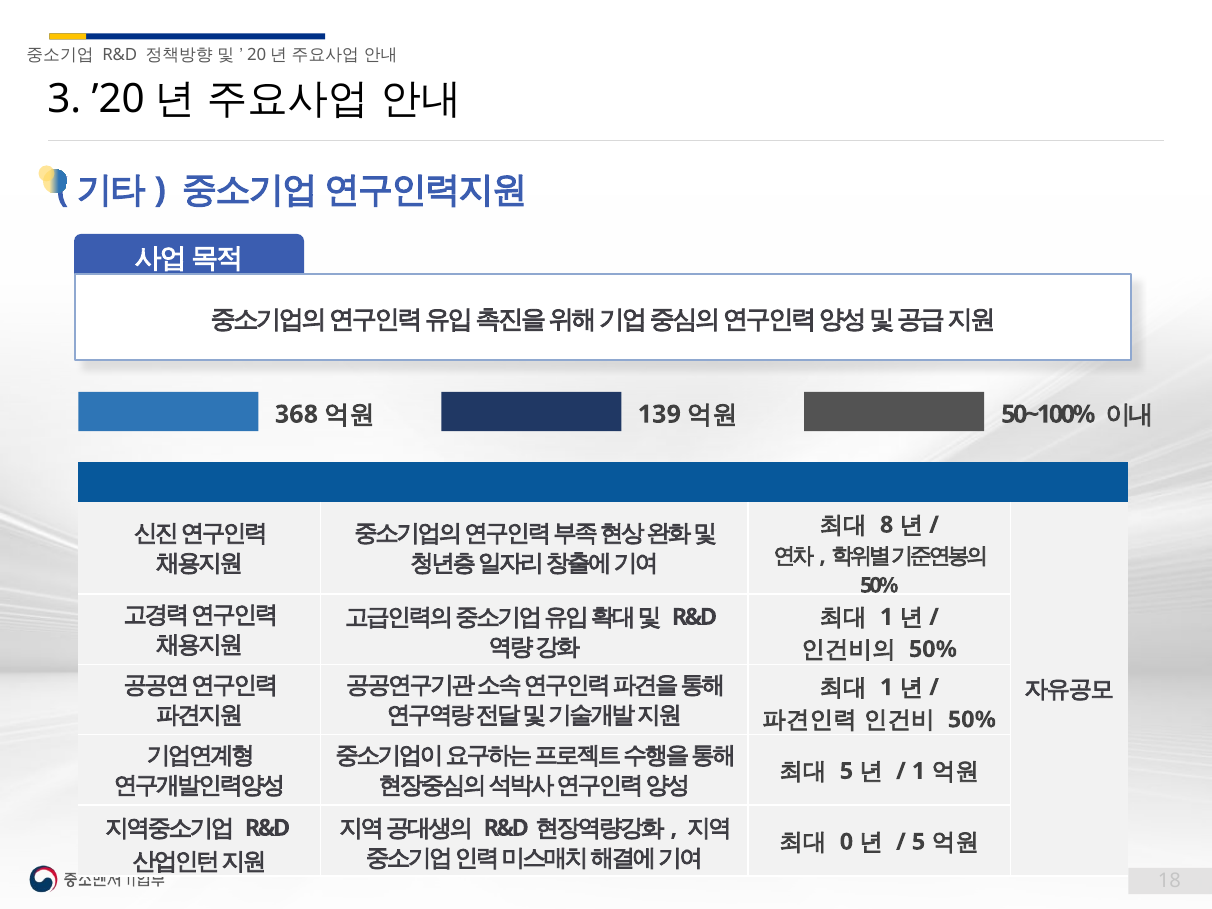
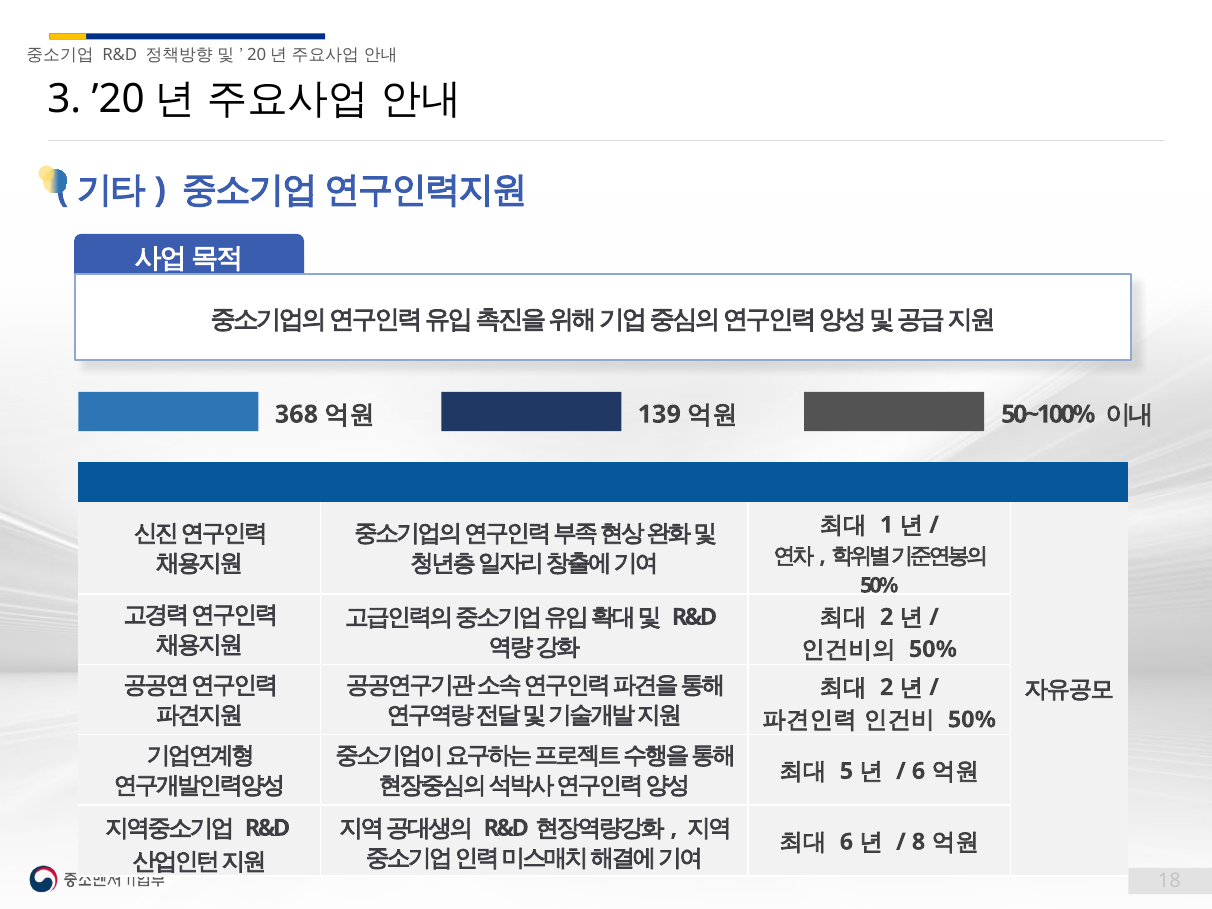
8: 8 -> 1 (887, 525)
1: 1 -> 2 (887, 617)
1: 1 -> 2 (887, 687)
1: 1 -> 6 (919, 771)
0: 0 -> 6 (846, 842)
5: 5 -> 8 (919, 842)
